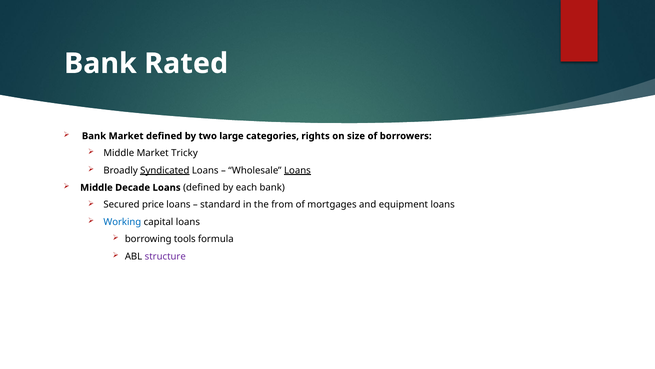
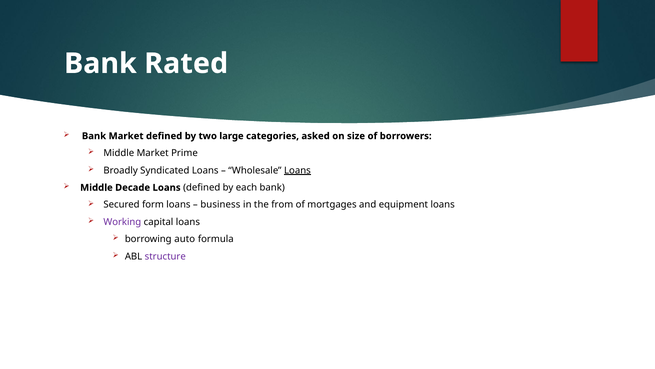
rights: rights -> asked (316, 136)
Tricky: Tricky -> Prime (184, 153)
Syndicated underline: present -> none (165, 170)
price: price -> form (153, 205)
standard: standard -> business (220, 205)
Working colour: blue -> purple (122, 222)
tools: tools -> auto (185, 239)
